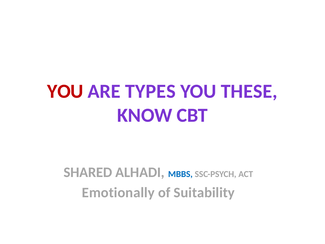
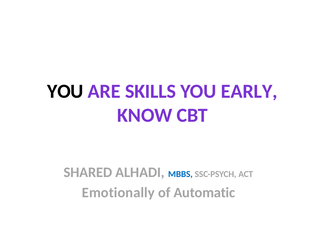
YOU colour: red -> black (65, 91)
TYPES: TYPES -> SKILLS (151, 91)
THESE: THESE -> EARLY (249, 91)
Suitability: Suitability -> Automatic (204, 193)
